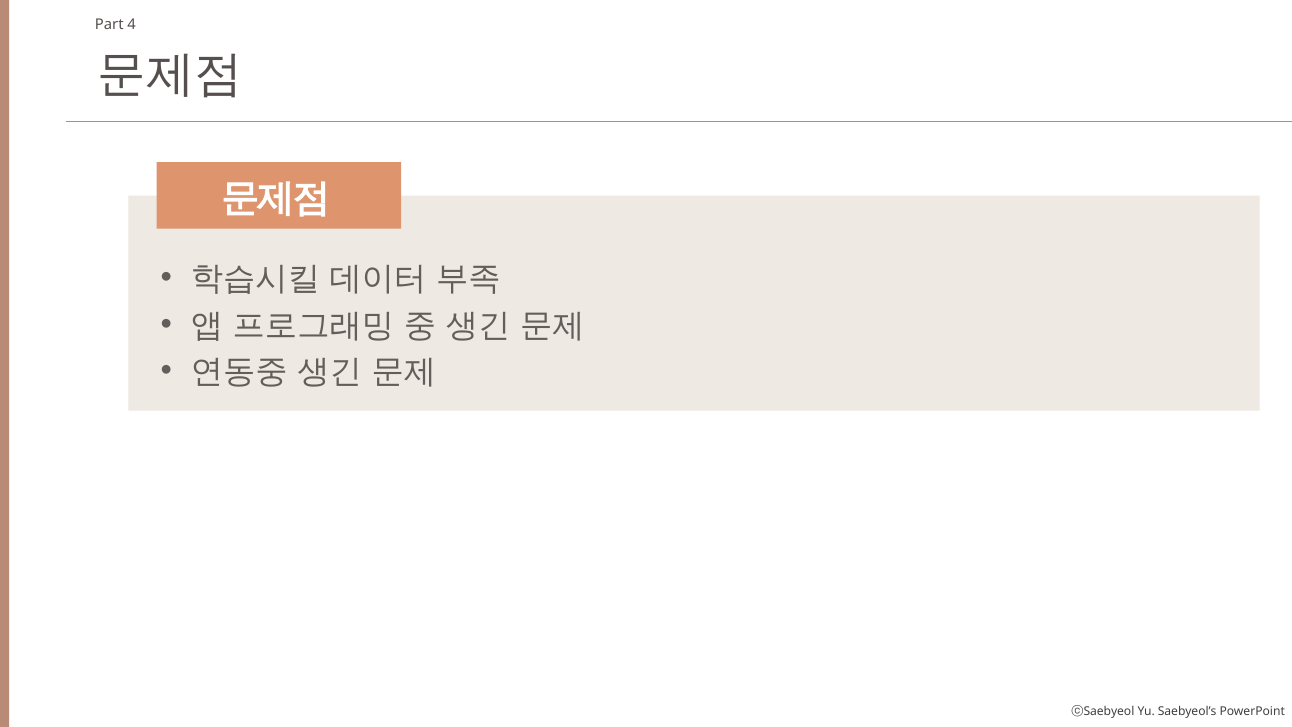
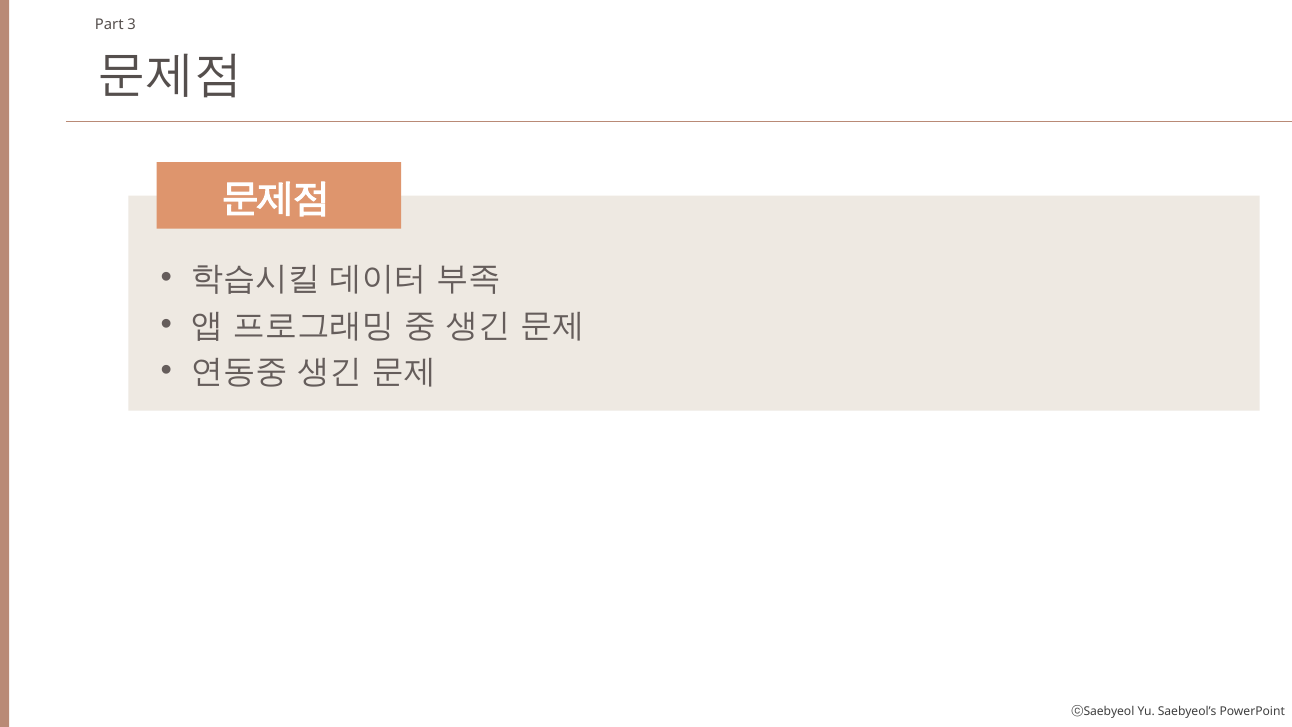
4: 4 -> 3 (132, 24)
